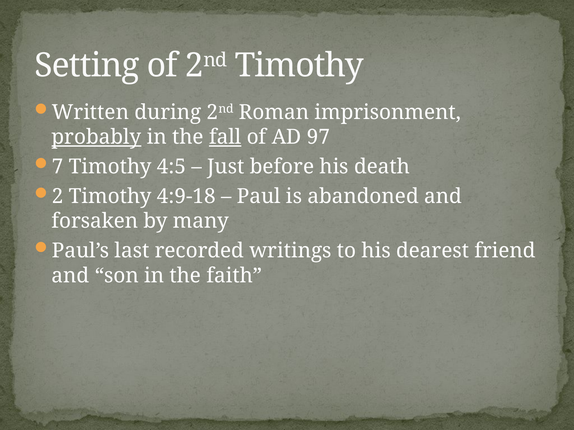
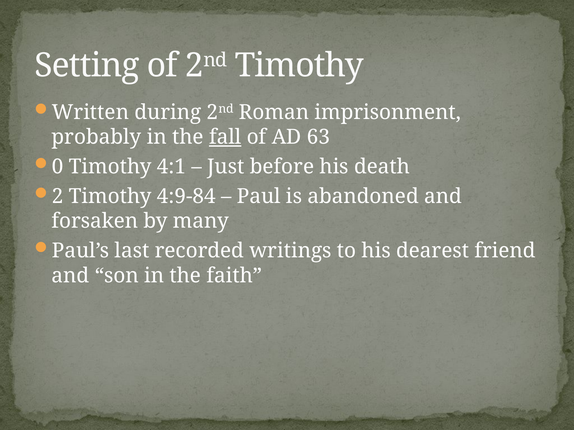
probably underline: present -> none (96, 137)
97: 97 -> 63 (318, 137)
7: 7 -> 0 (58, 167)
4:5: 4:5 -> 4:1 (172, 167)
4:9-18: 4:9-18 -> 4:9-84 (186, 197)
